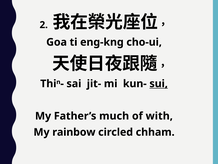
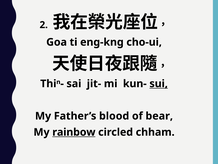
much: much -> blood (114, 116)
with: with -> bear (159, 116)
rainbow underline: none -> present (74, 132)
